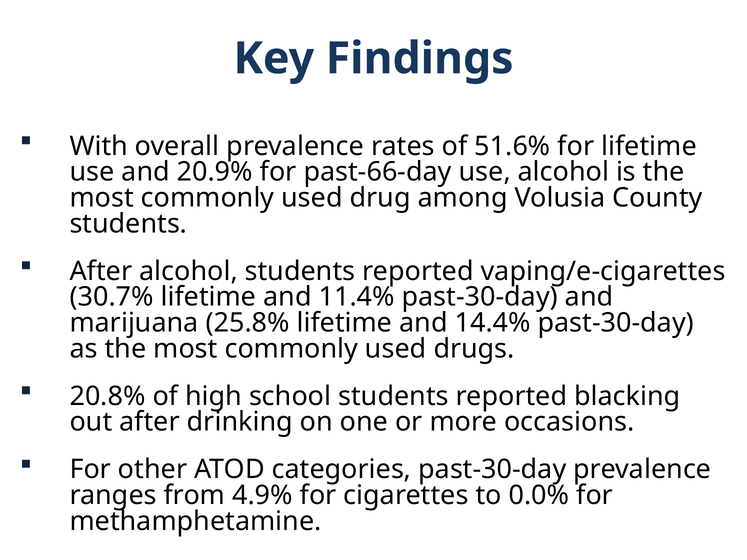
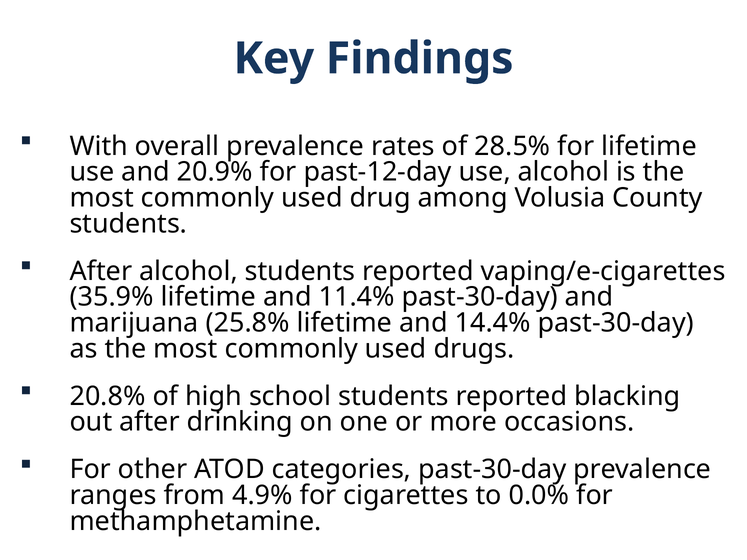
51.6%: 51.6% -> 28.5% (512, 146)
past-66-day: past-66-day -> past-12-day (378, 172)
30.7%: 30.7% -> 35.9% (112, 297)
